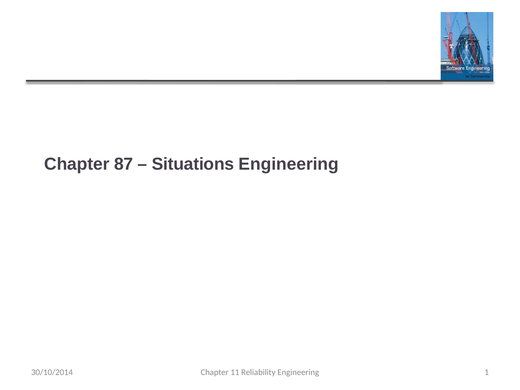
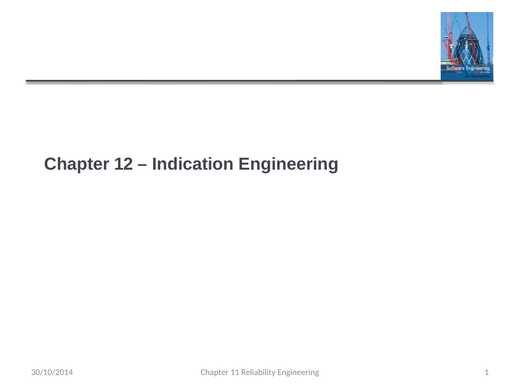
87: 87 -> 12 (124, 164)
Situations: Situations -> Indication (193, 164)
